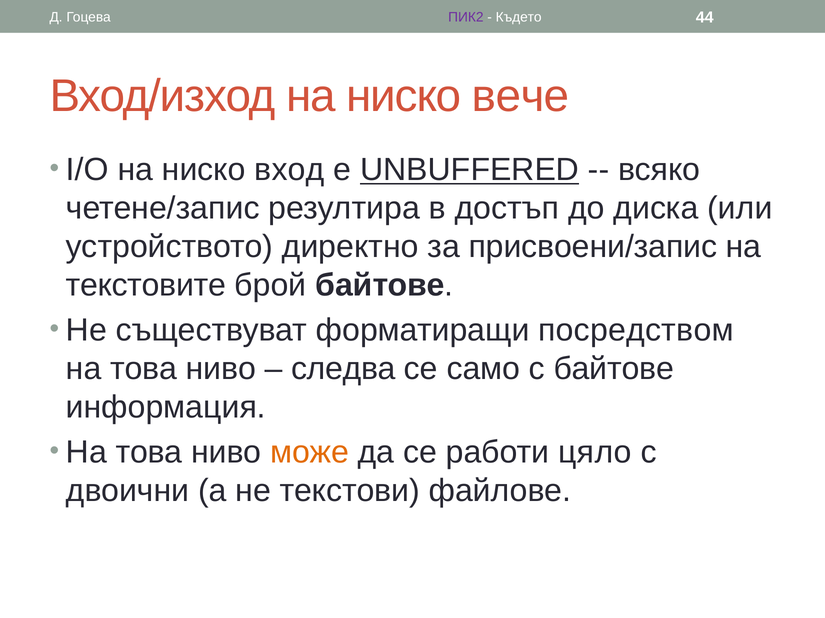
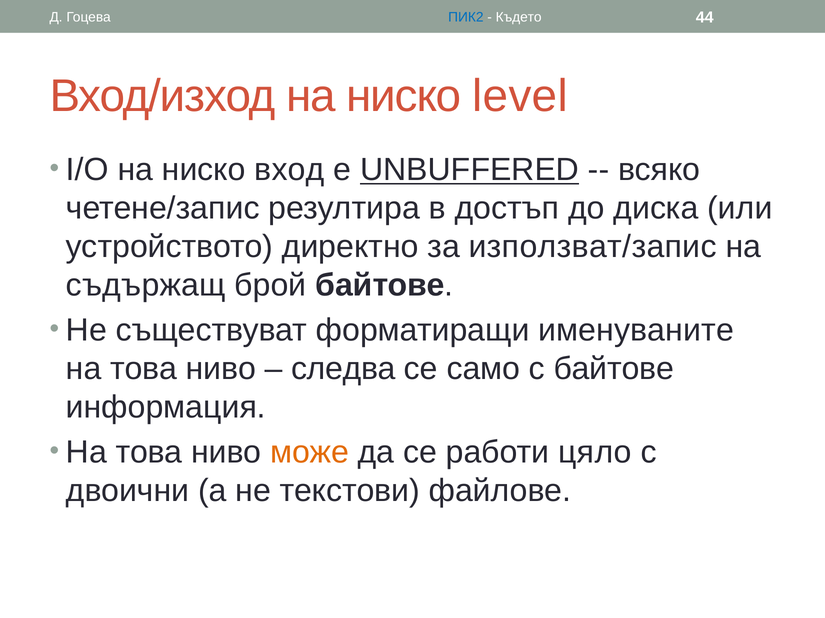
ПИК2 colour: purple -> blue (466, 17)
вече: вече -> level (520, 96)
присвоени/запис: присвоени/запис -> използват/запис (593, 247)
текстовите: текстовите -> съдържащ (146, 286)
посредством: посредством -> именуваните (636, 331)
